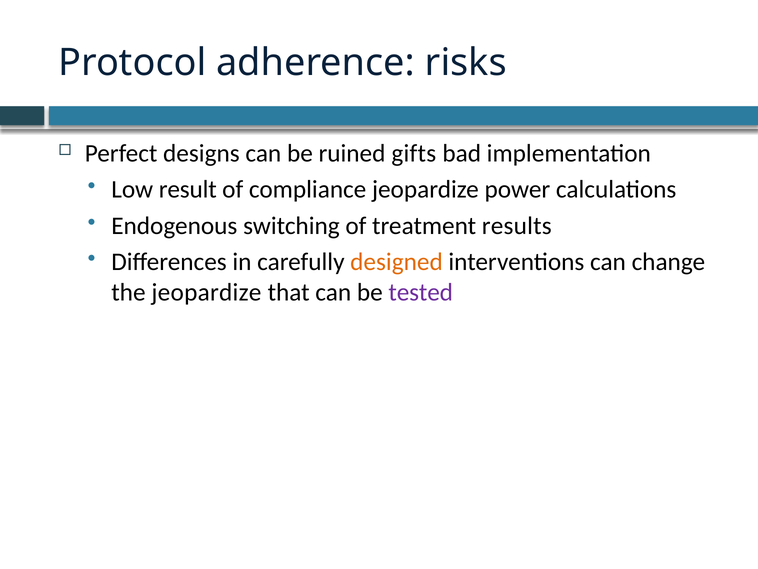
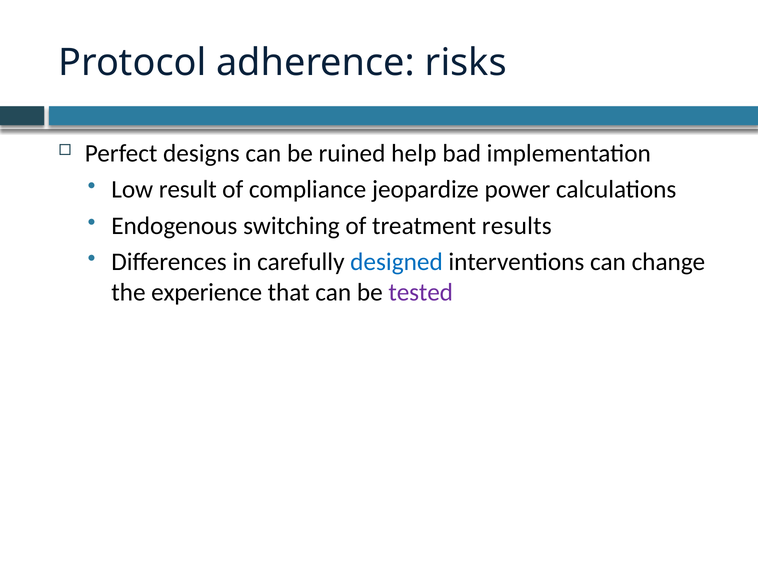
gifts: gifts -> help (414, 153)
designed colour: orange -> blue (396, 262)
the jeopardize: jeopardize -> experience (207, 292)
